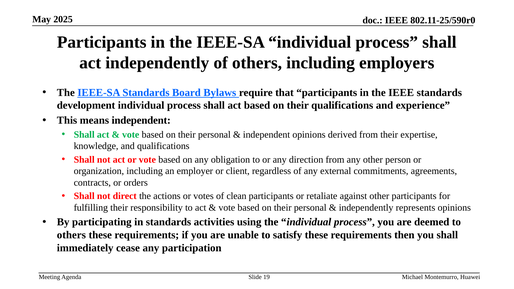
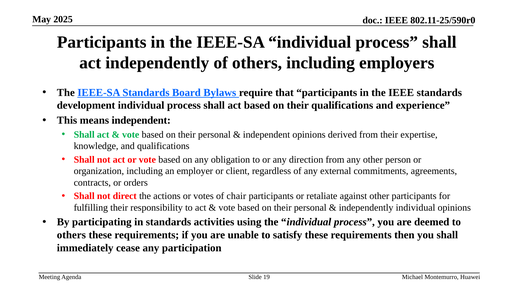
clean: clean -> chair (236, 196)
independently represents: represents -> individual (416, 208)
